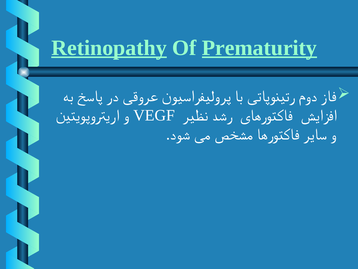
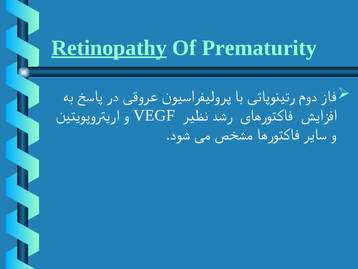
Prematurity underline: present -> none (259, 48)
